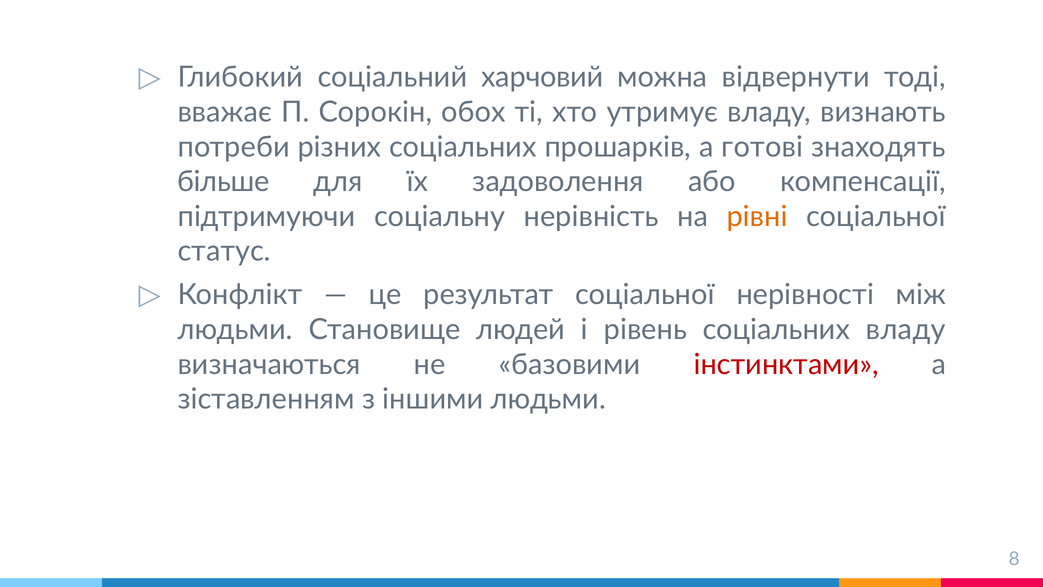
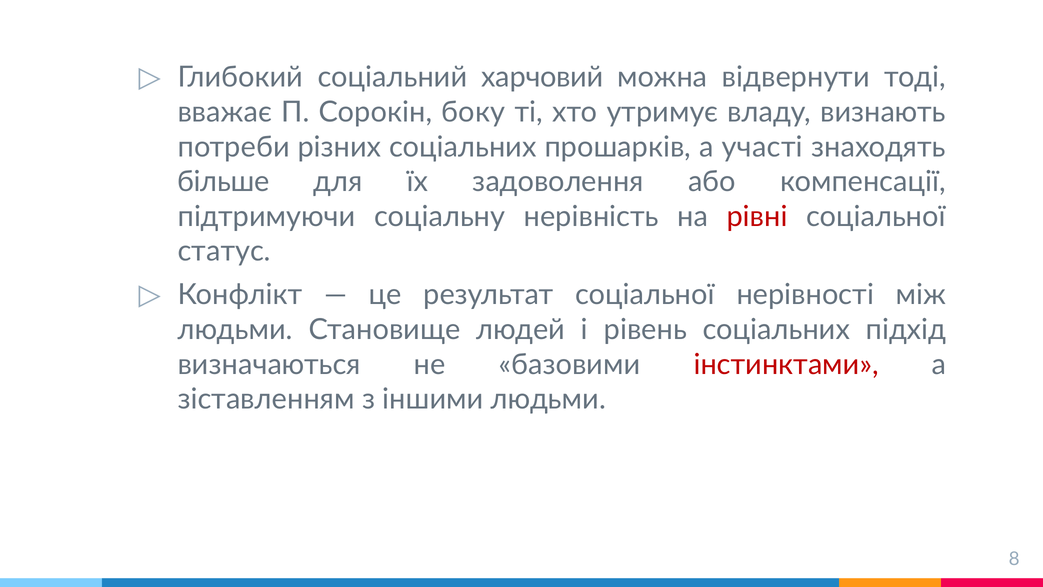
обох: обох -> боку (473, 112)
готові: готові -> участі (762, 147)
рівні colour: orange -> red (757, 216)
соціальних владу: владу -> підхід (906, 329)
